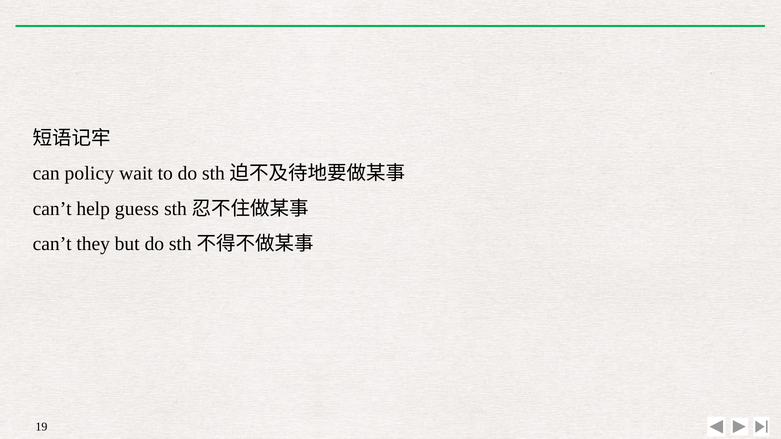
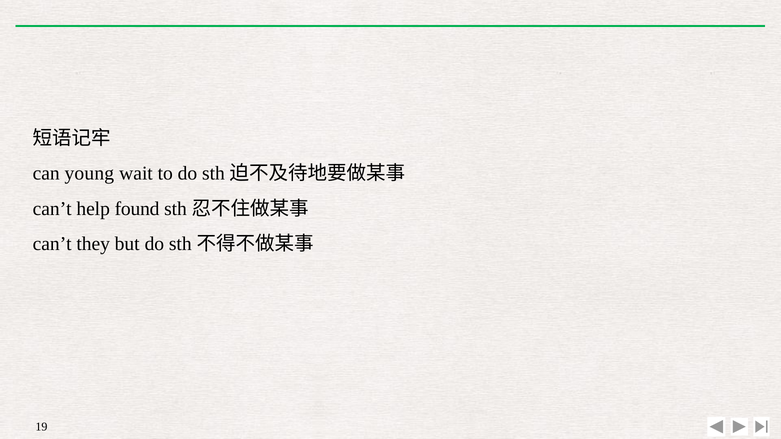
policy: policy -> young (89, 174)
guess: guess -> found (137, 209)
